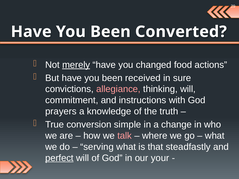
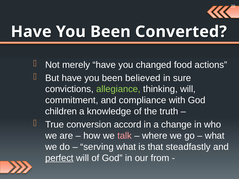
merely underline: present -> none (76, 65)
received: received -> believed (143, 78)
allegiance colour: pink -> light green (118, 89)
instructions: instructions -> compliance (143, 100)
prayers: prayers -> children (61, 112)
simple: simple -> accord (128, 125)
your: your -> from (160, 158)
